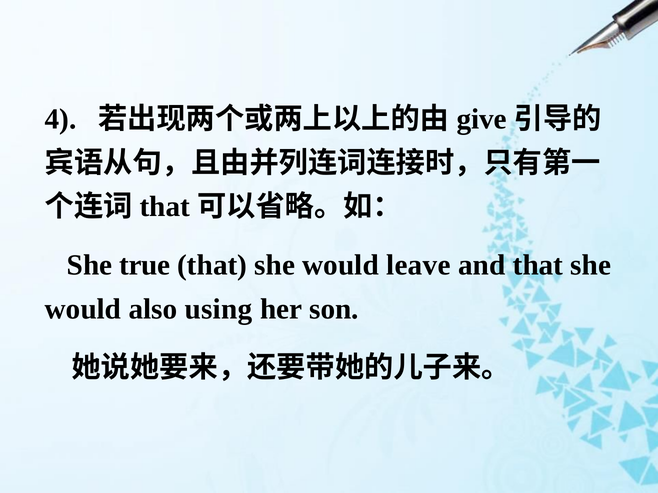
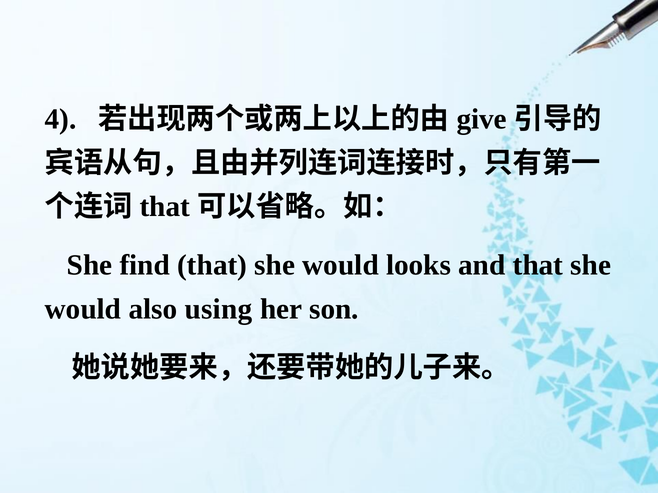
true: true -> find (145, 265)
leave: leave -> looks (419, 265)
